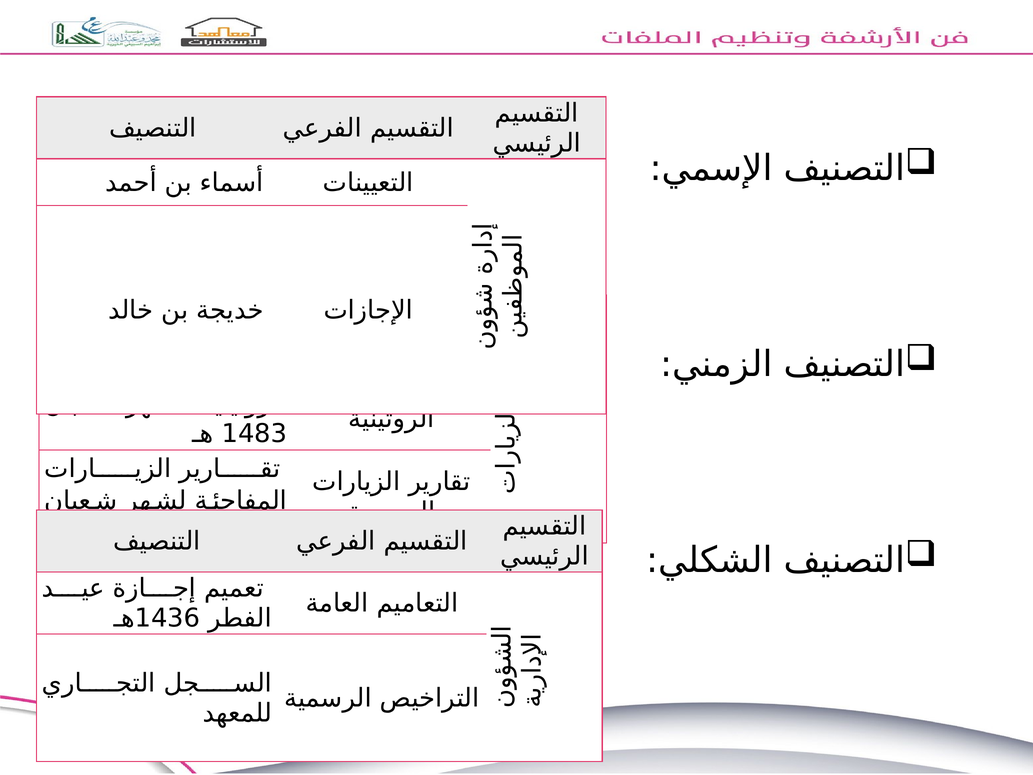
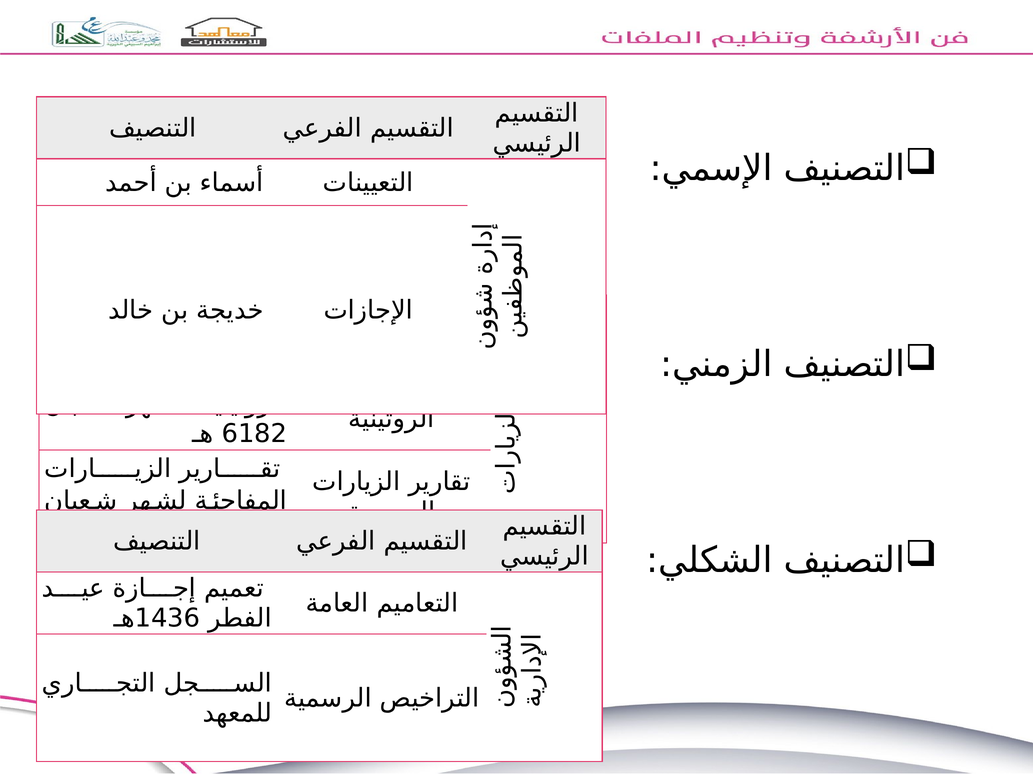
1483: 1483 -> 6182 (254, 434)
